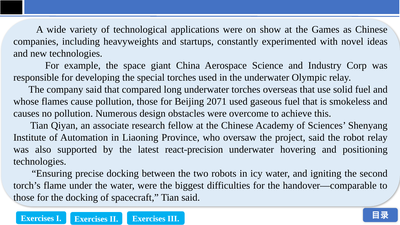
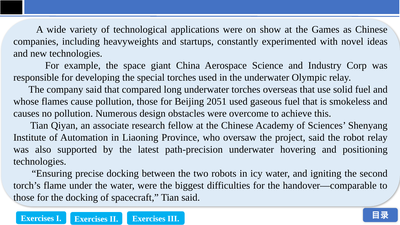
2071: 2071 -> 2051 (217, 101)
react-precision: react-precision -> path-precision (194, 149)
